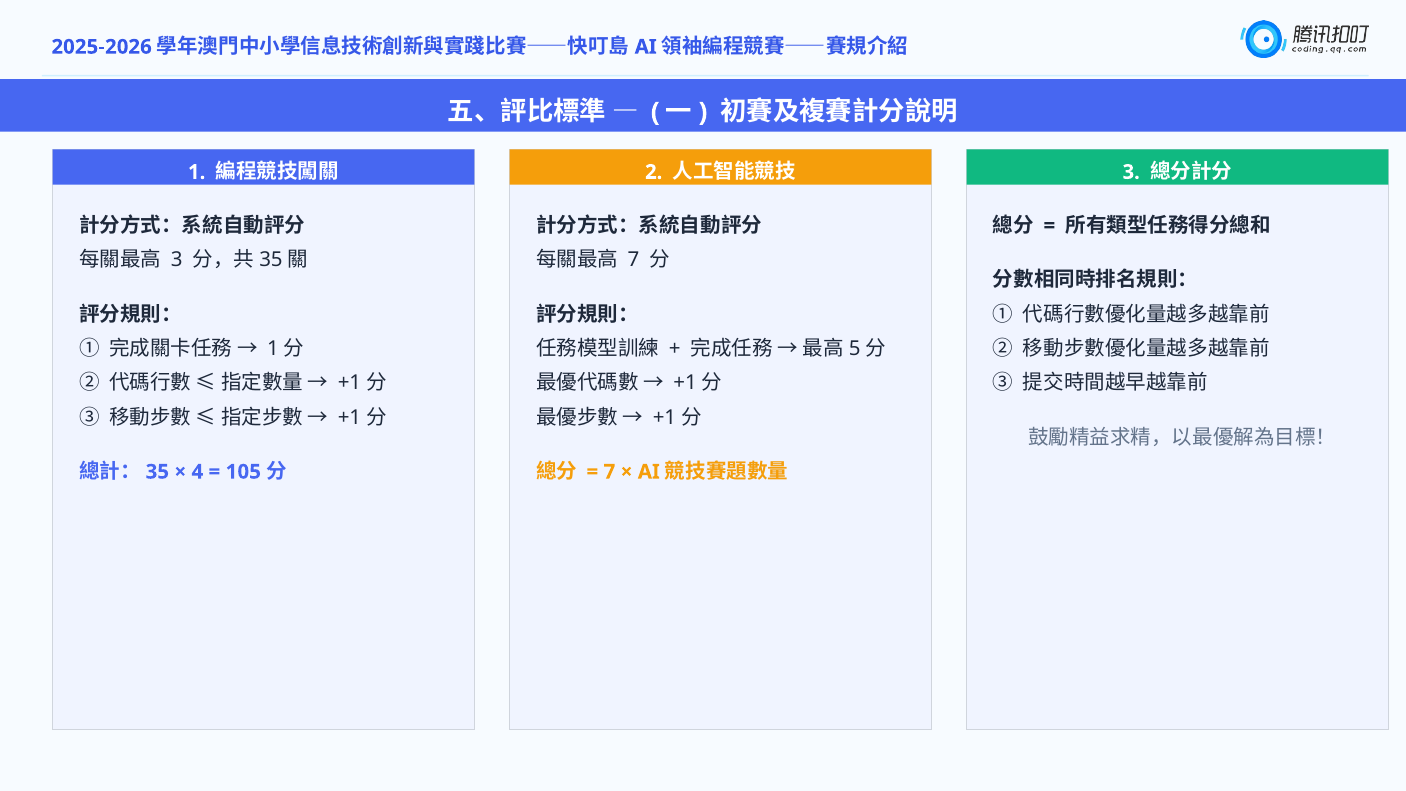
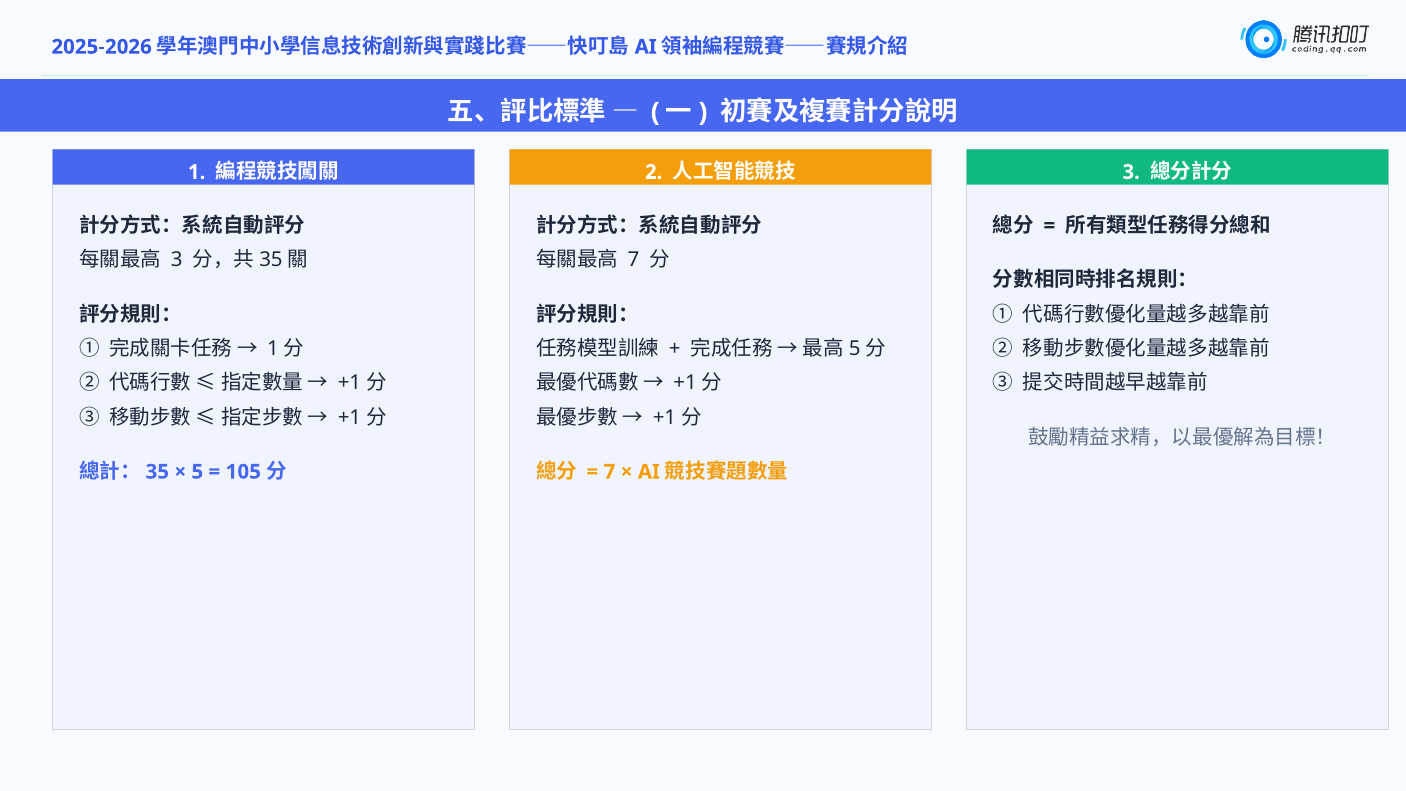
4: 4 -> 5 (197, 472)
